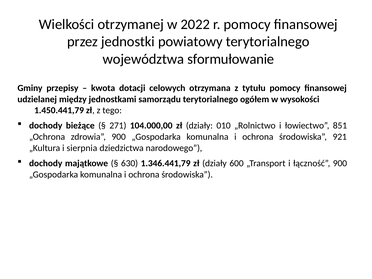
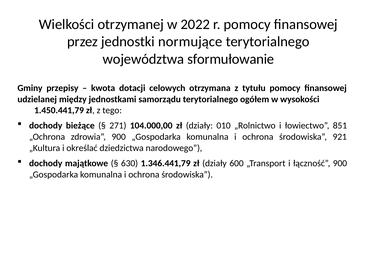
powiatowy: powiatowy -> normujące (190, 42)
sierpnia: sierpnia -> określać (82, 148)
